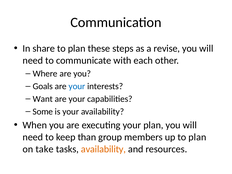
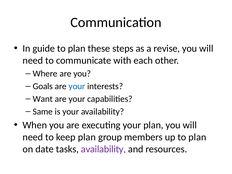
share: share -> guide (44, 48)
Some: Some -> Same (43, 112)
keep than: than -> plan (87, 137)
take: take -> date (45, 149)
availability colour: orange -> purple (103, 149)
